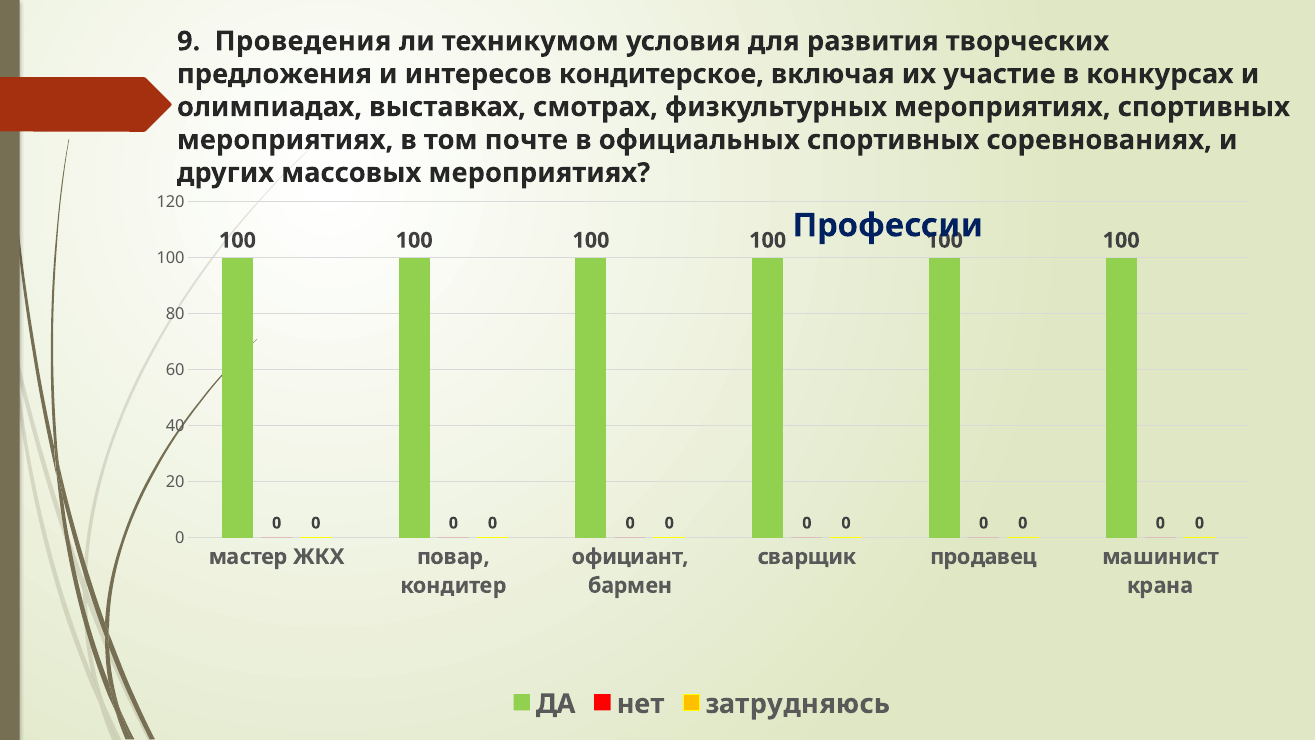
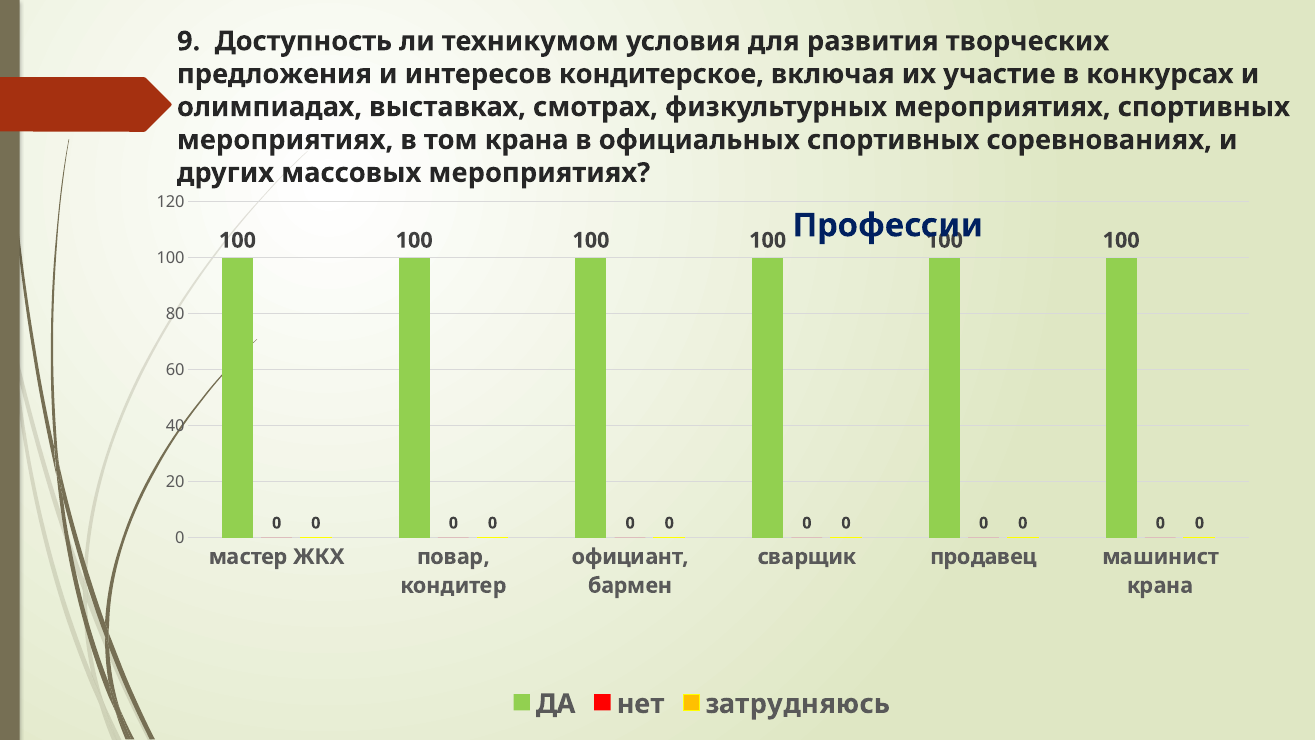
Проведения: Проведения -> Доступность (303, 41)
том почте: почте -> крана (527, 140)
